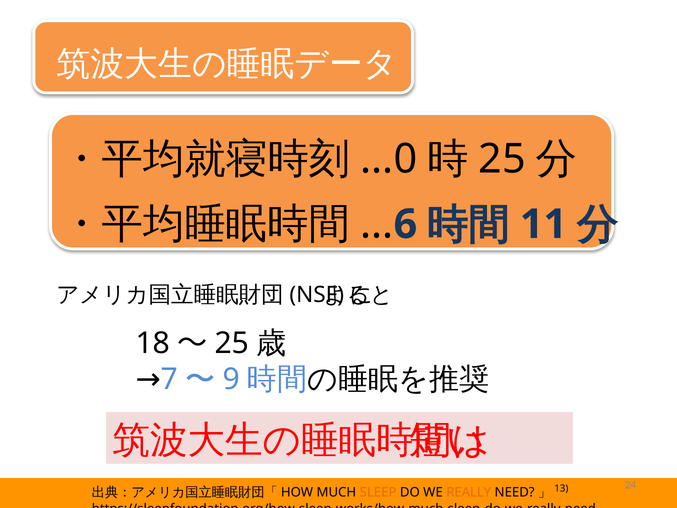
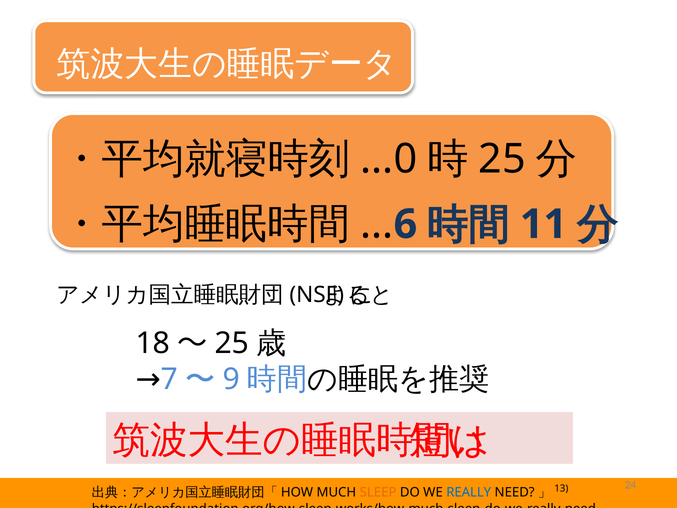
REALLY colour: orange -> blue (469, 492)
